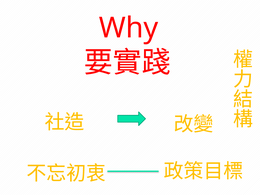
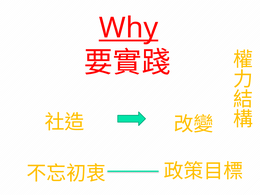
Why underline: none -> present (129, 28)
